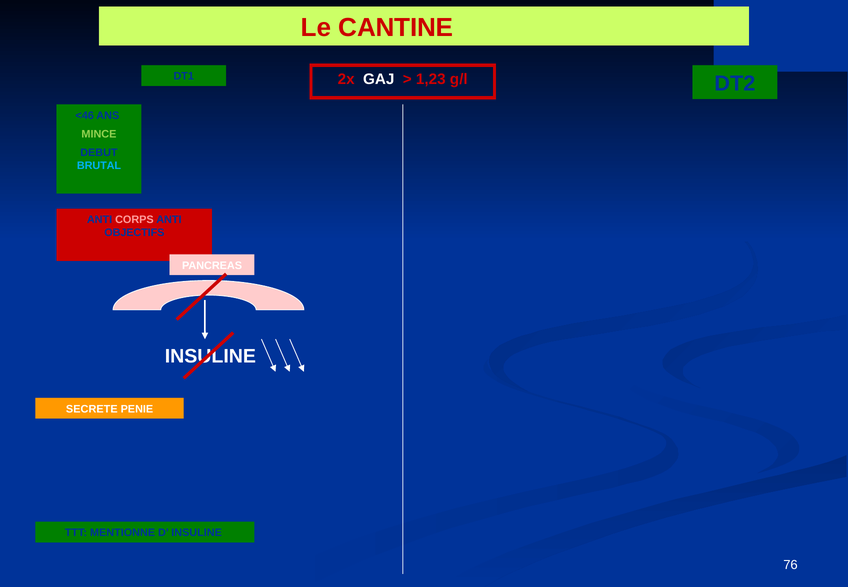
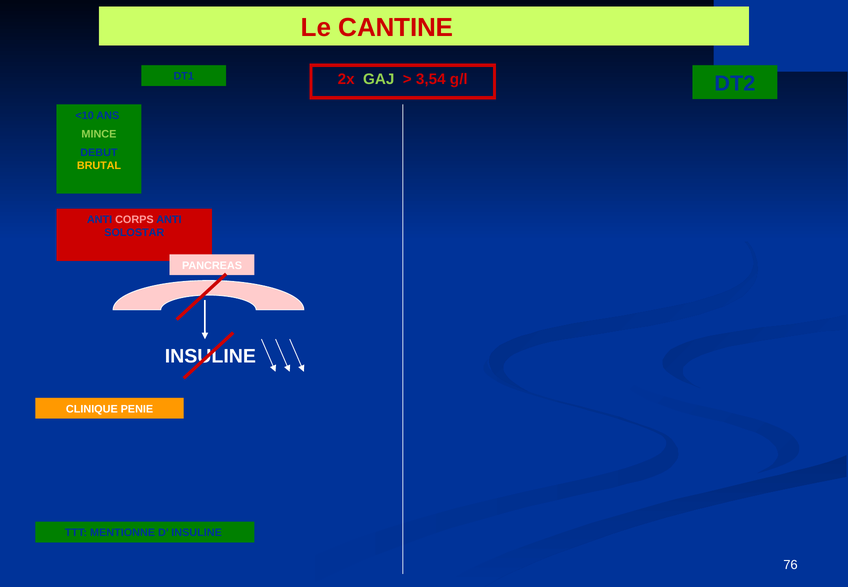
GAJ colour: white -> light green (379, 79)
1,23: 1,23 -> 3,54 (431, 79)
<46: <46 -> <10 (85, 115)
BRUTAL colour: light blue -> yellow (99, 166)
OBJECTIFS: OBJECTIFS -> SOLOSTAR (134, 233)
SECRETE: SECRETE -> CLINIQUE (92, 409)
